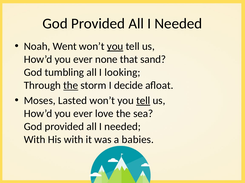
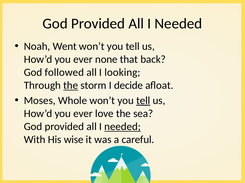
you underline: present -> none (115, 47)
sand: sand -> back (153, 60)
tumbling: tumbling -> followed (64, 73)
Lasted: Lasted -> Whole (73, 101)
needed underline: none -> present (123, 127)
His with: with -> wise (74, 140)
babies: babies -> careful (138, 140)
